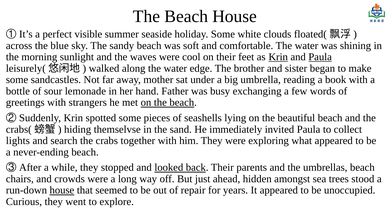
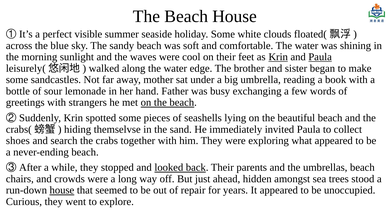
lights: lights -> shoes (18, 141)
